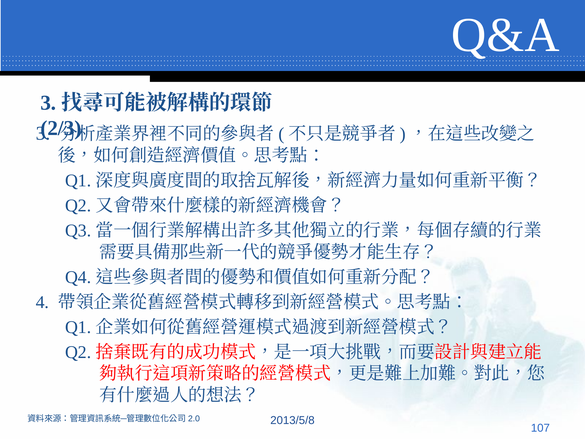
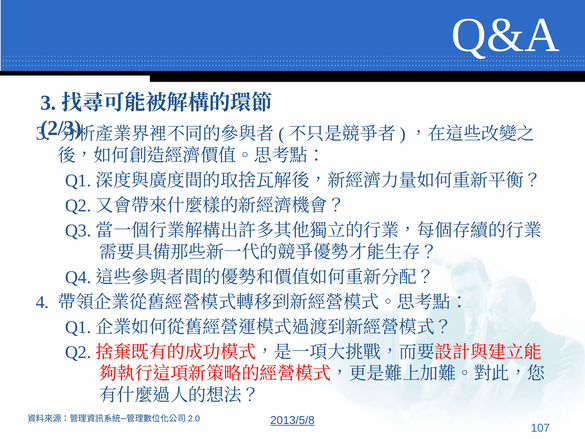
2013/5/8 underline: none -> present (292, 420)
